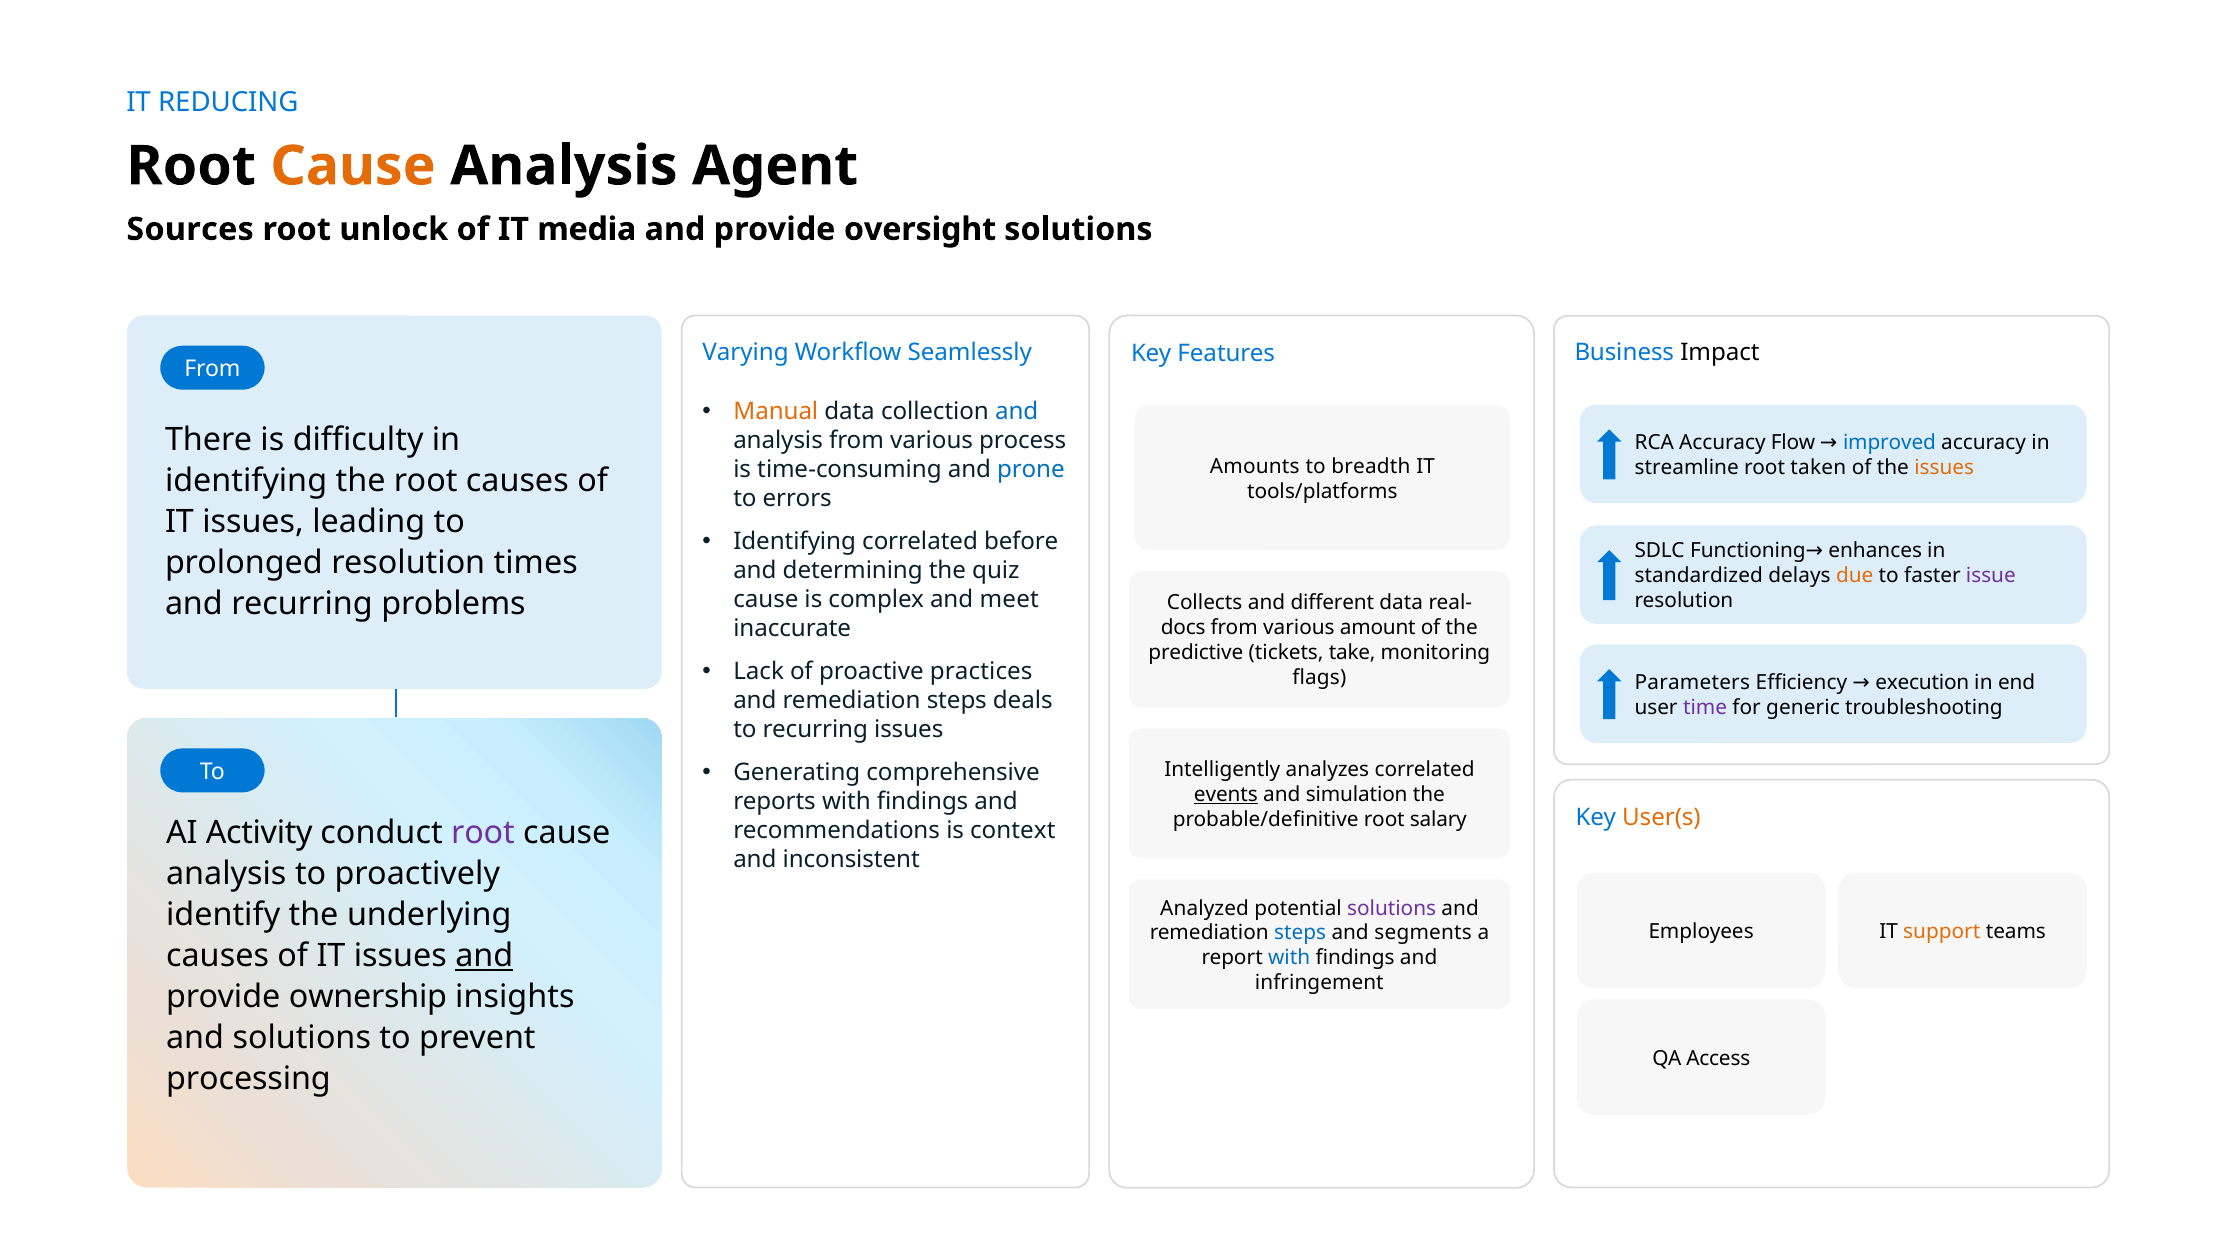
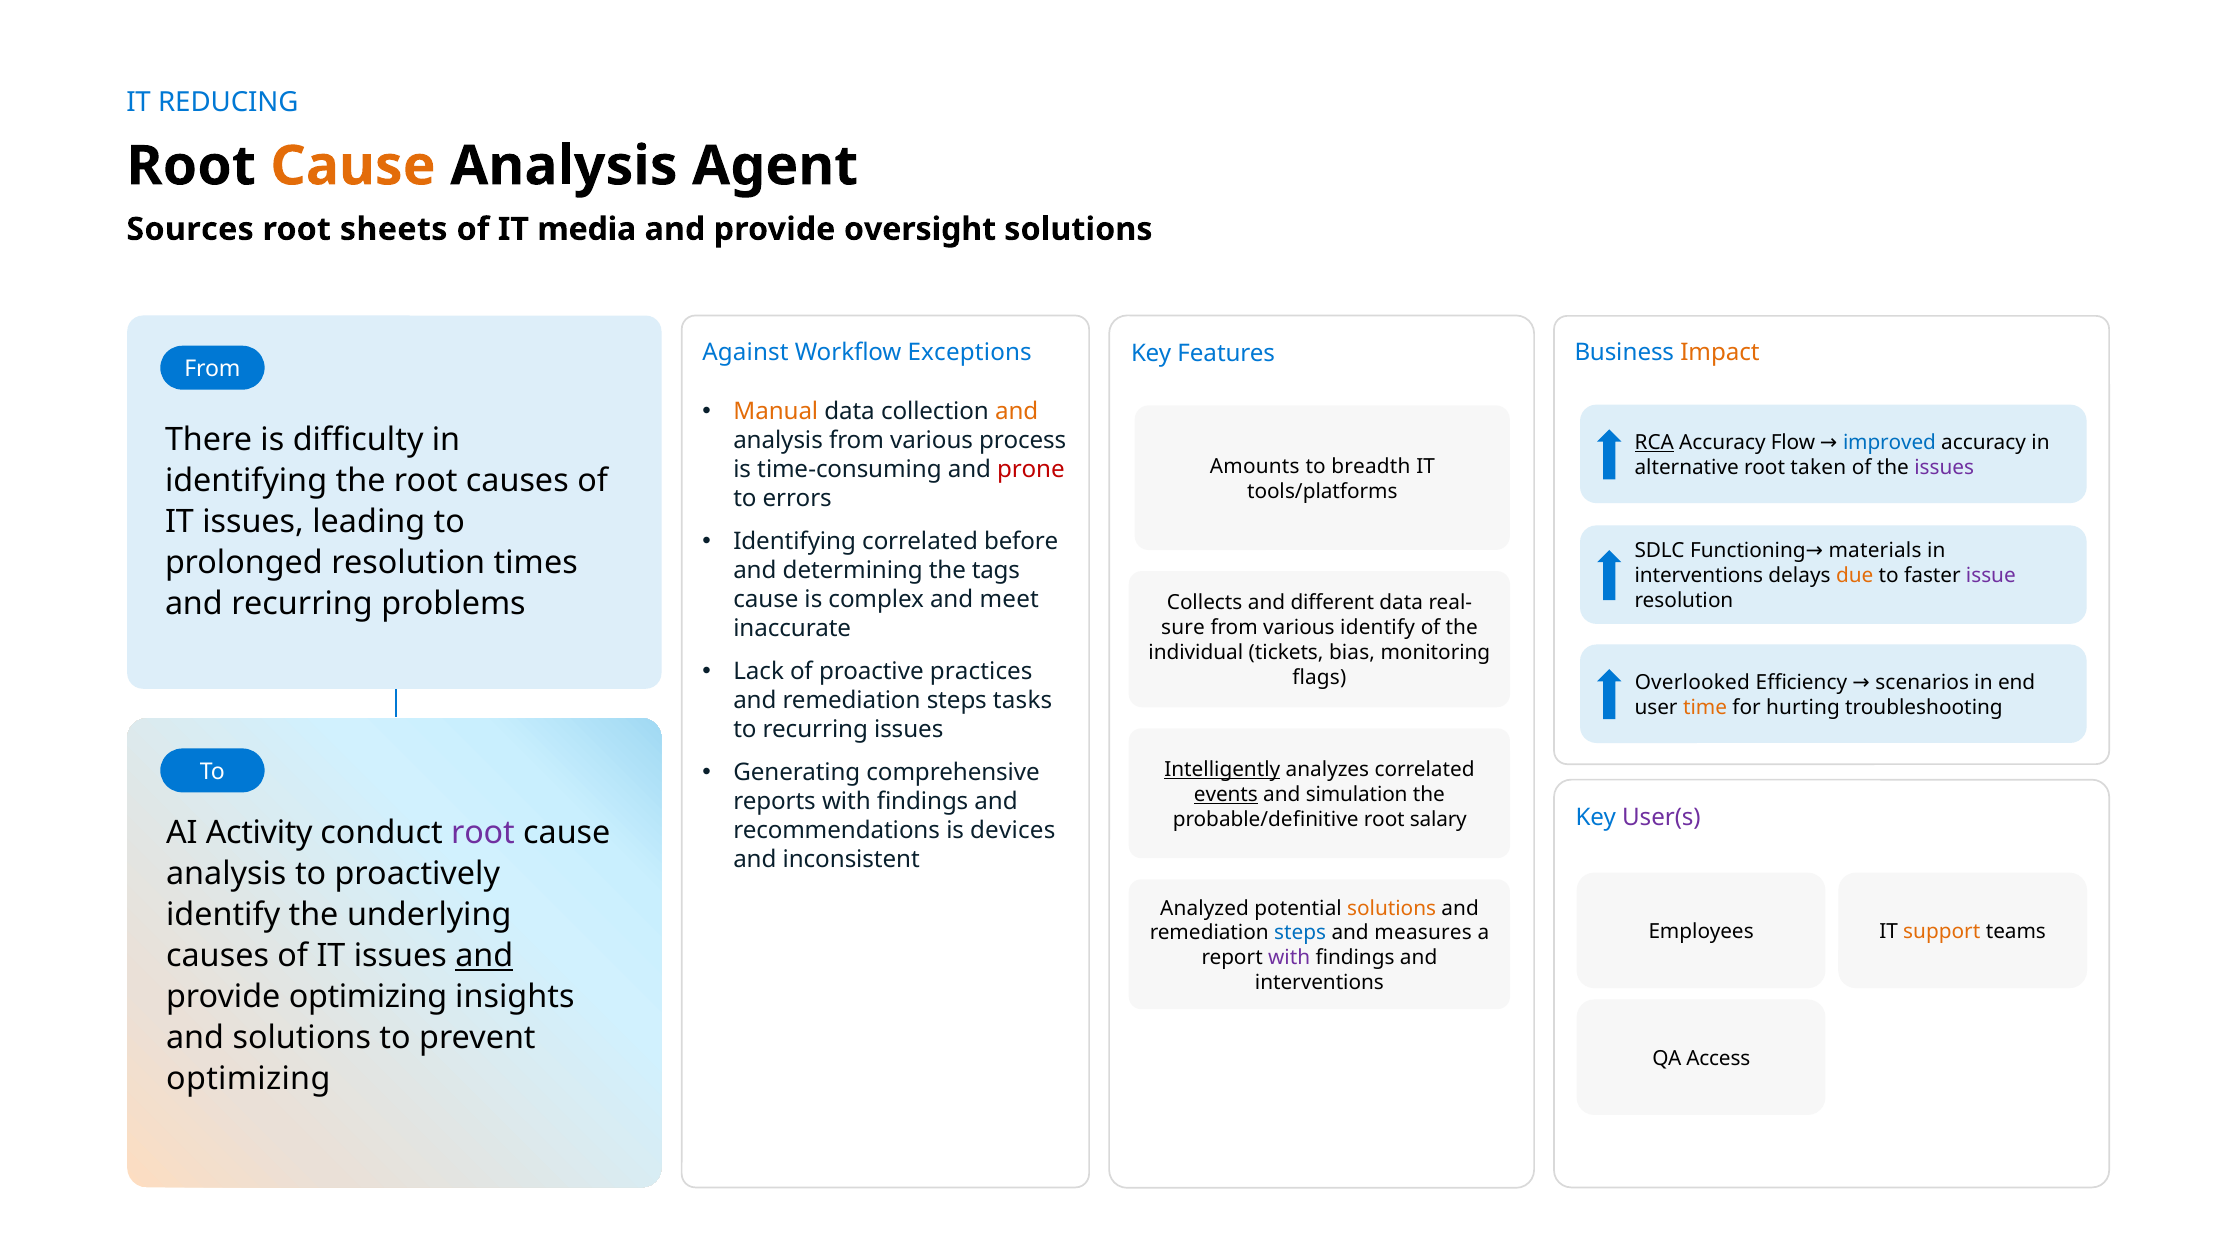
unlock: unlock -> sheets (394, 229)
Varying: Varying -> Against (745, 352)
Seamlessly: Seamlessly -> Exceptions (970, 352)
Impact colour: black -> orange (1720, 353)
and colour: blue -> orange (1017, 412)
RCA underline: none -> present (1654, 443)
streamline: streamline -> alternative (1687, 468)
issues colour: orange -> purple (1944, 468)
prone colour: blue -> red (1031, 470)
enhances: enhances -> materials (1875, 551)
quiz: quiz -> tags (996, 571)
standardized: standardized -> interventions (1699, 576)
docs: docs -> sure (1183, 628)
various amount: amount -> identify (1378, 628)
predictive: predictive -> individual (1196, 653)
take: take -> bias (1352, 653)
Parameters: Parameters -> Overlooked (1692, 683)
execution: execution -> scenarios (1922, 683)
deals: deals -> tasks (1023, 701)
time colour: purple -> orange (1705, 708)
generic: generic -> hurting (1803, 708)
Intelligently underline: none -> present (1222, 770)
User(s colour: orange -> purple (1661, 818)
context: context -> devices (1013, 831)
solutions colour: purple -> orange (1392, 908)
segments: segments -> measures (1423, 933)
with colour: blue -> purple (1289, 958)
infringement: infringement -> interventions (1319, 983)
ownership: ownership -> optimizing (368, 998)
processing: processing -> optimizing (248, 1080)
